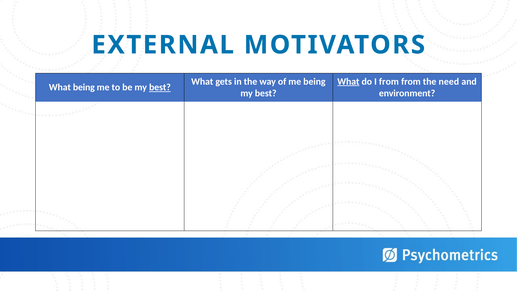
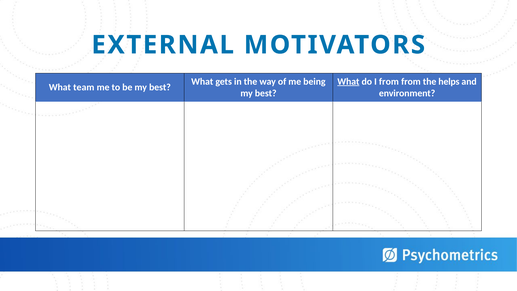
need: need -> helps (449, 81)
What being: being -> team (84, 87)
best underline: present -> none (160, 87)
